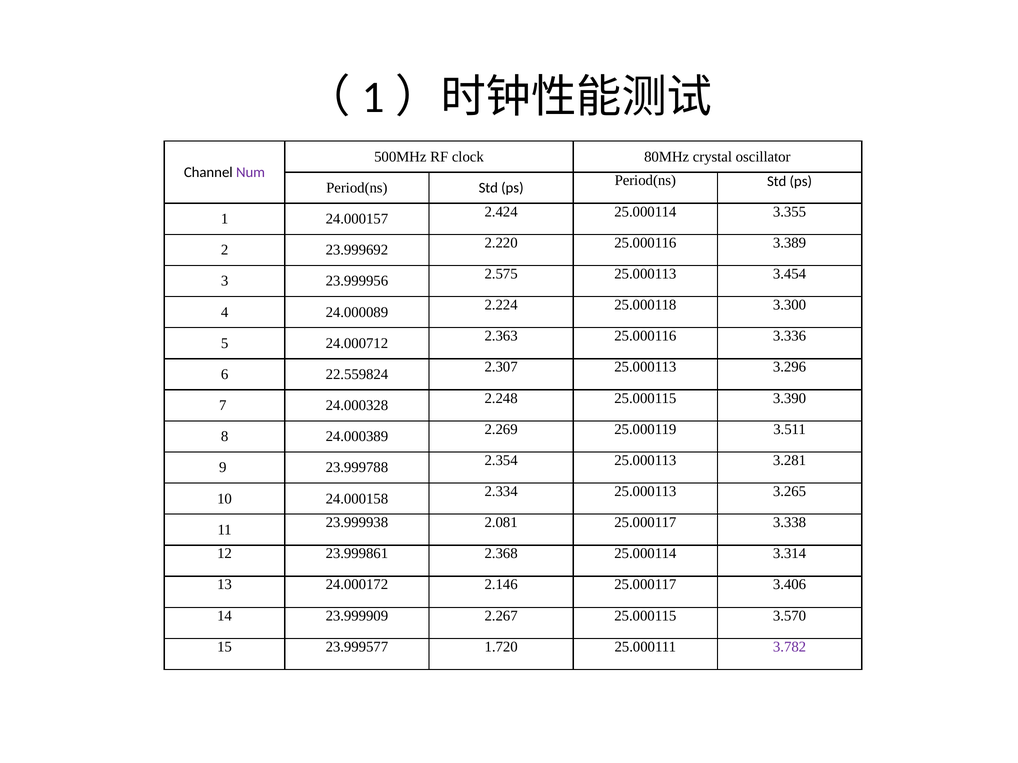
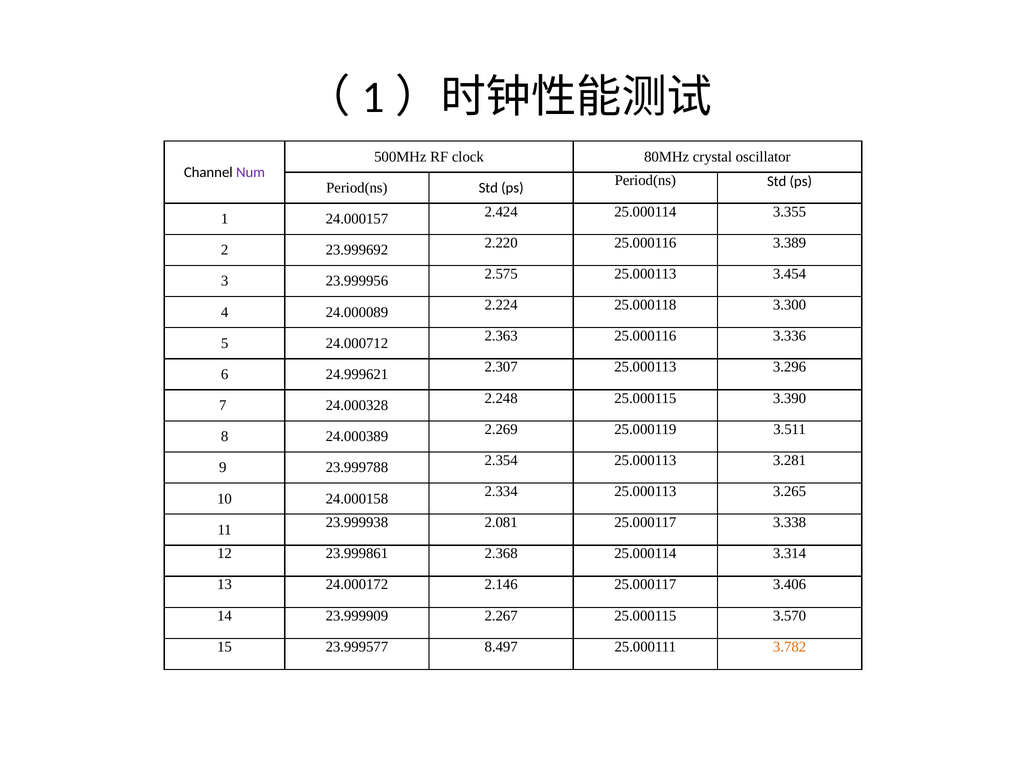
22.559824: 22.559824 -> 24.999621 (357, 375)
1.720: 1.720 -> 8.497 (501, 647)
3.782 colour: purple -> orange (790, 647)
